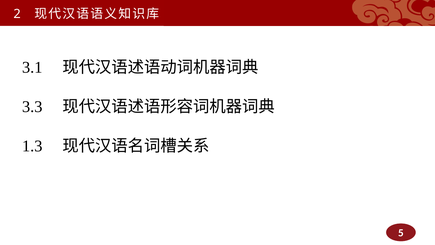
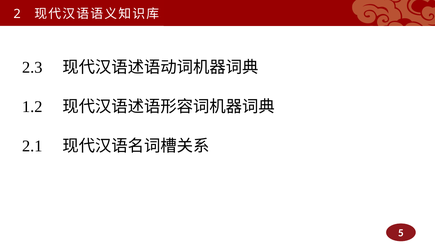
3.1: 3.1 -> 2.3 (32, 67)
3.3: 3.3 -> 1.2 (32, 107)
1.3: 1.3 -> 2.1 (32, 146)
